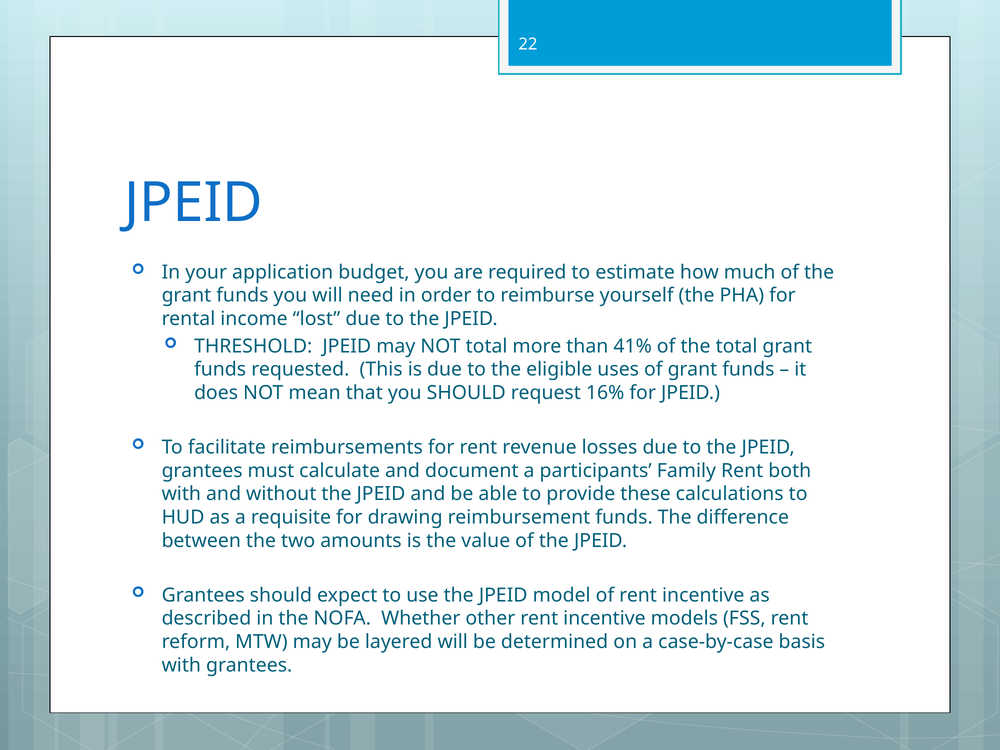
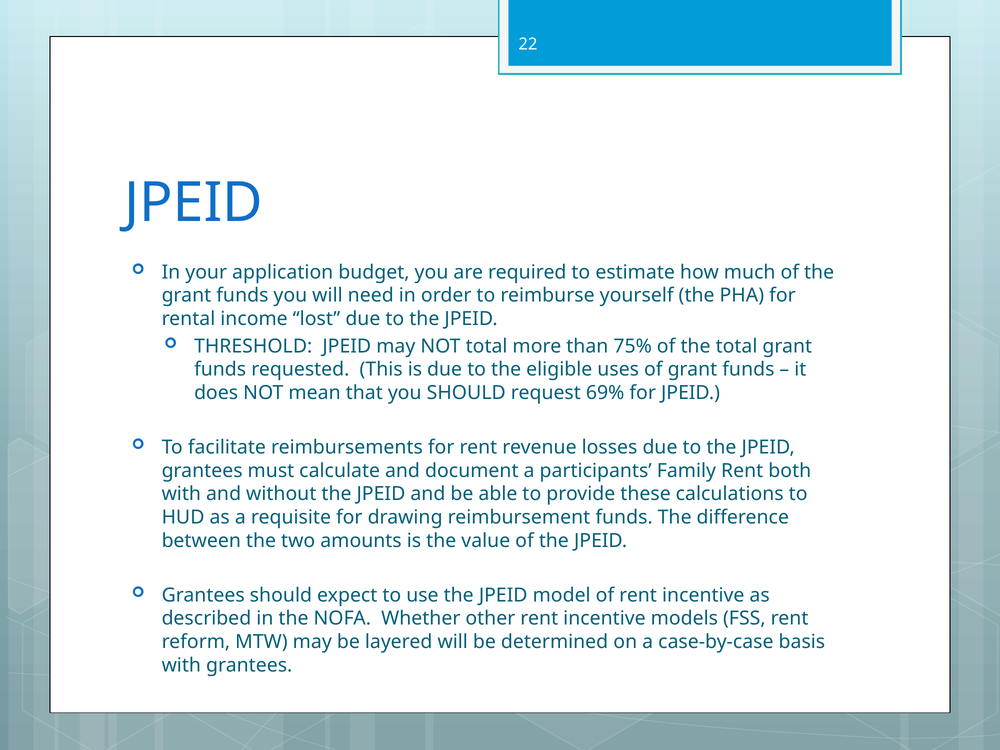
41%: 41% -> 75% (633, 346)
16%: 16% -> 69% (605, 393)
